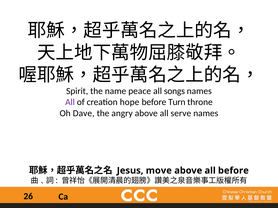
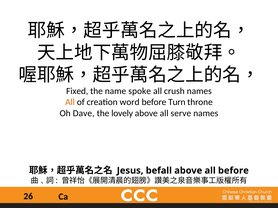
Spirit: Spirit -> Fixed (77, 91)
peace: peace -> spoke (140, 91)
songs: songs -> crush (174, 91)
All colour: purple -> orange (70, 102)
hope: hope -> word (130, 102)
angry: angry -> lovely (122, 113)
move: move -> befall (159, 171)
